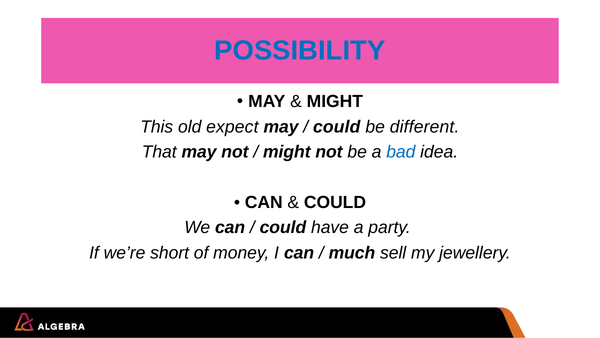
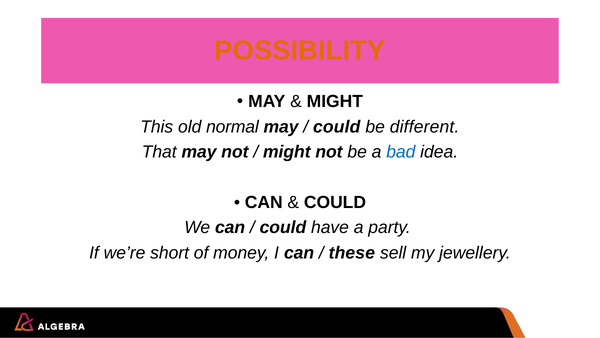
POSSIBILITY colour: blue -> orange (300, 50)
expect: expect -> normal (232, 127)
much: much -> these (352, 252)
